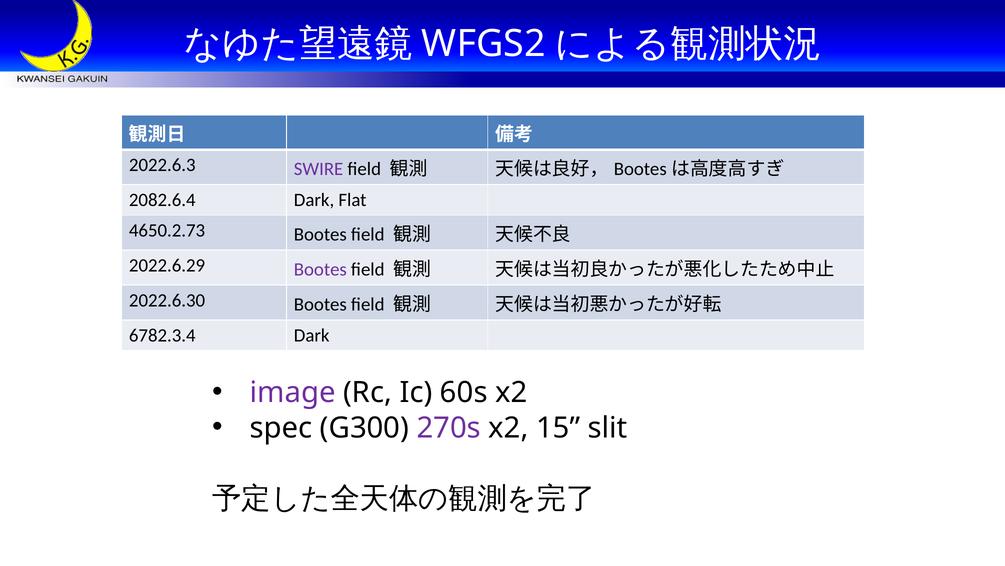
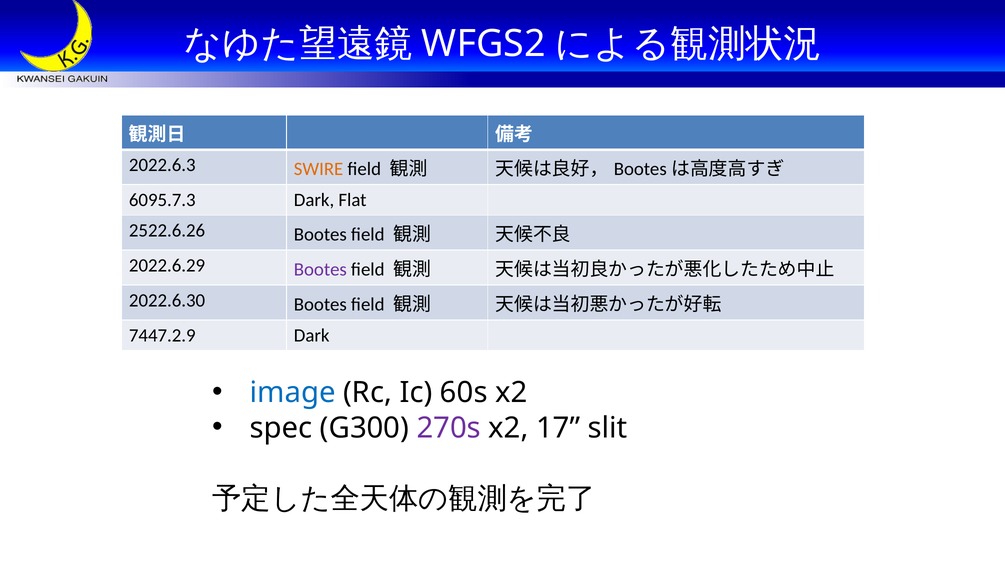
SWIRE colour: purple -> orange (319, 169)
2082.6.4: 2082.6.4 -> 6095.7.3 (162, 200)
4650.2.73: 4650.2.73 -> 2522.6.26 (167, 230)
6782.3.4: 6782.3.4 -> 7447.2.9 (162, 335)
image colour: purple -> blue (293, 392)
15: 15 -> 17 (558, 427)
